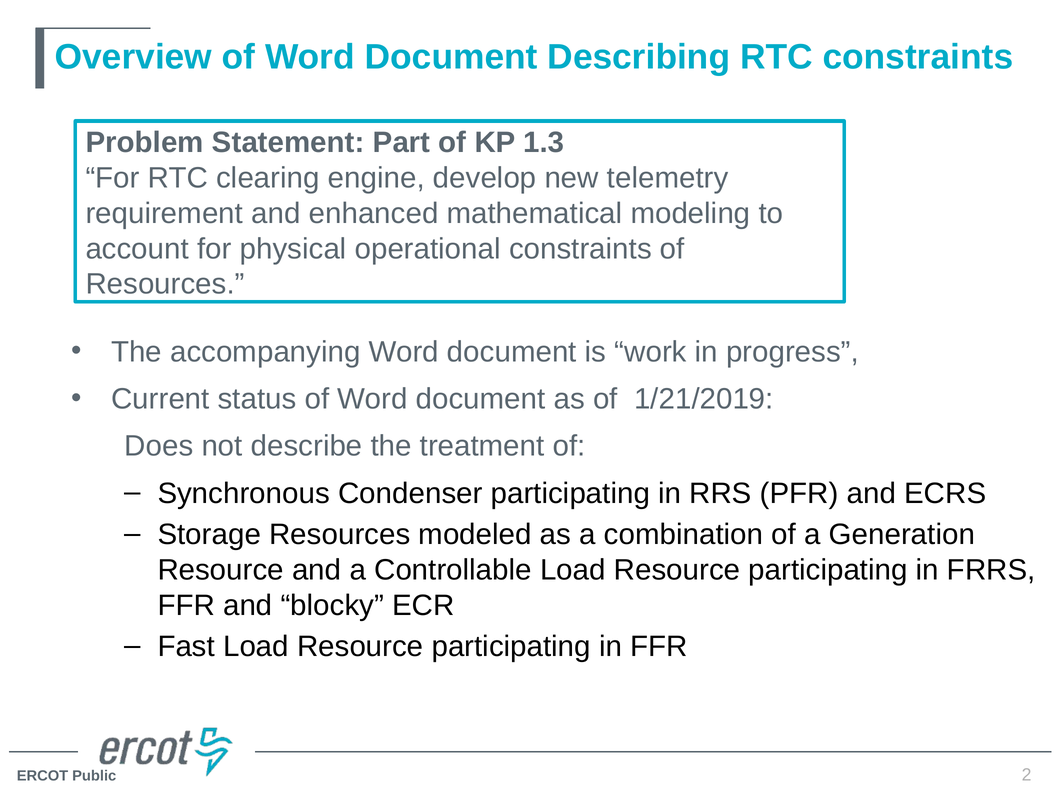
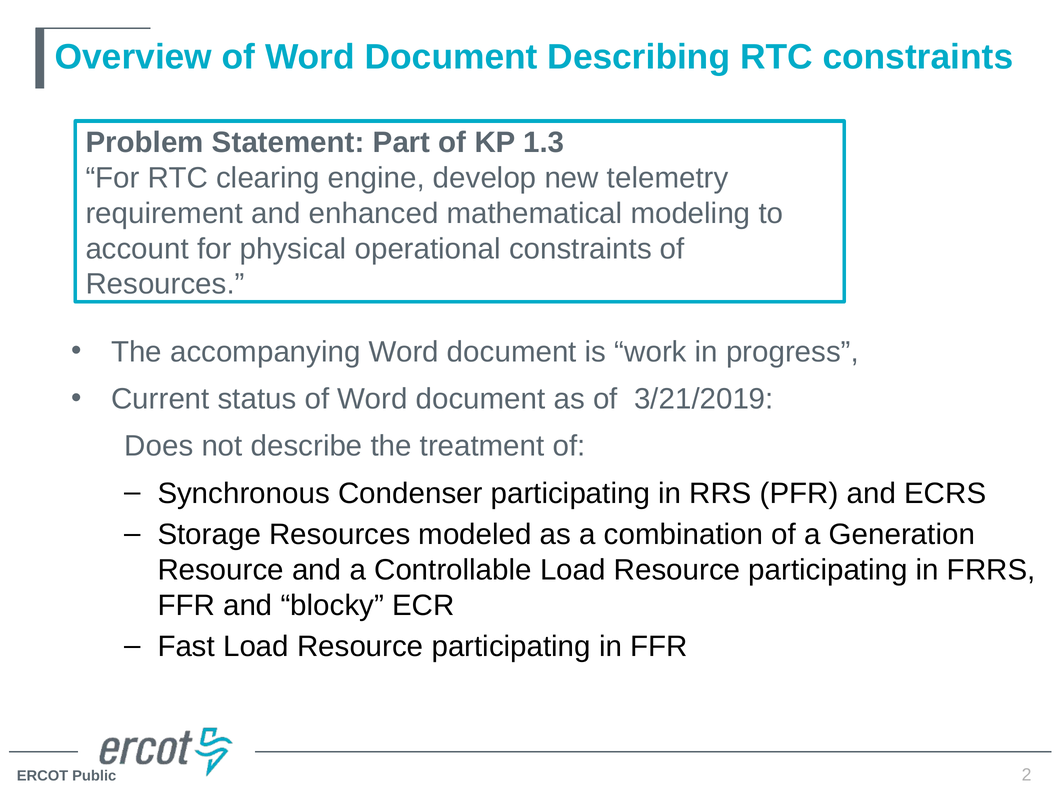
1/21/2019: 1/21/2019 -> 3/21/2019 (704, 399)
